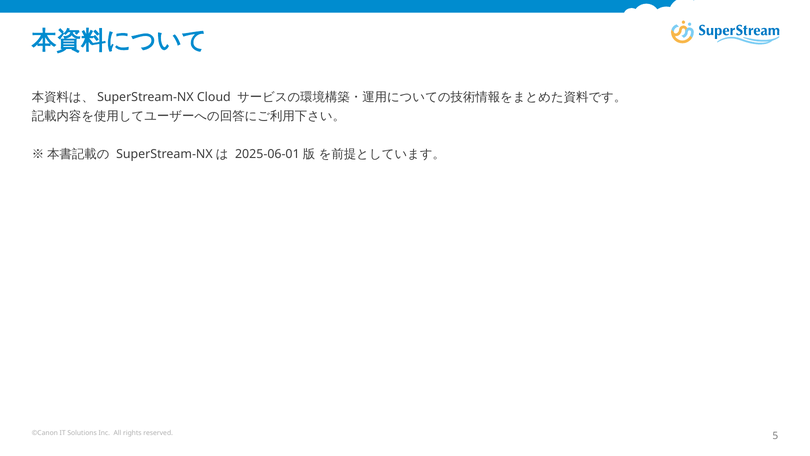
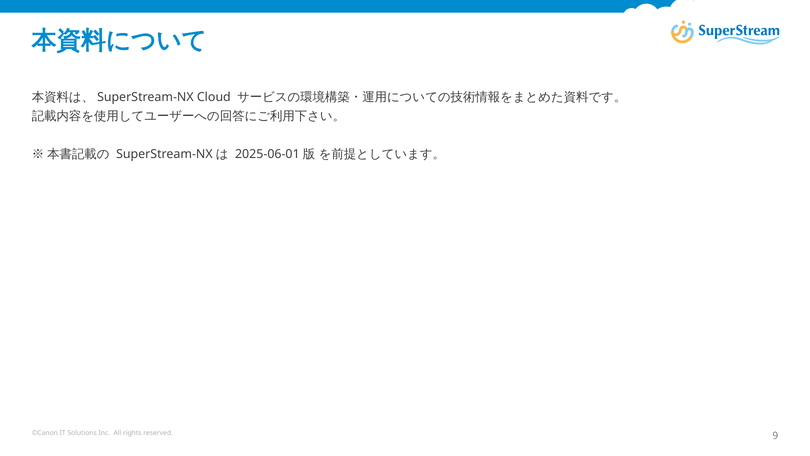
5: 5 -> 9 (775, 435)
